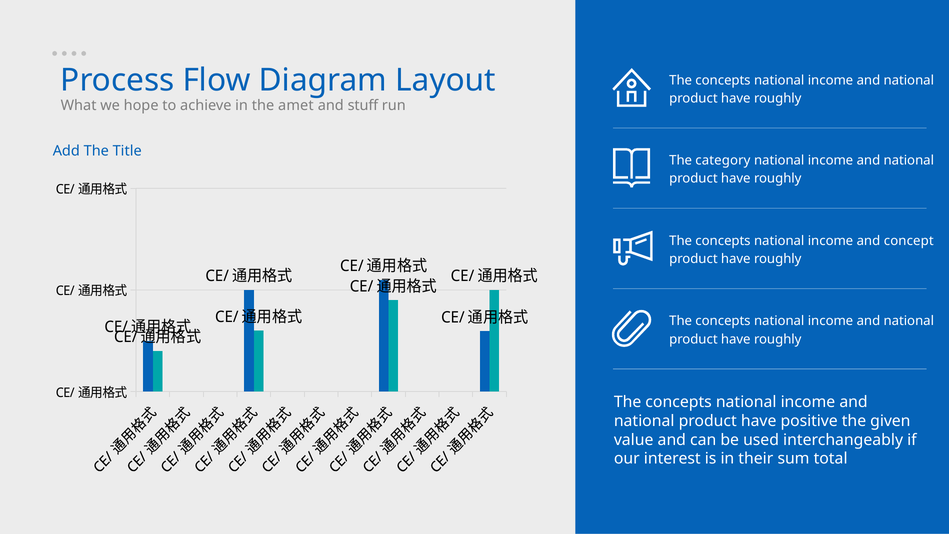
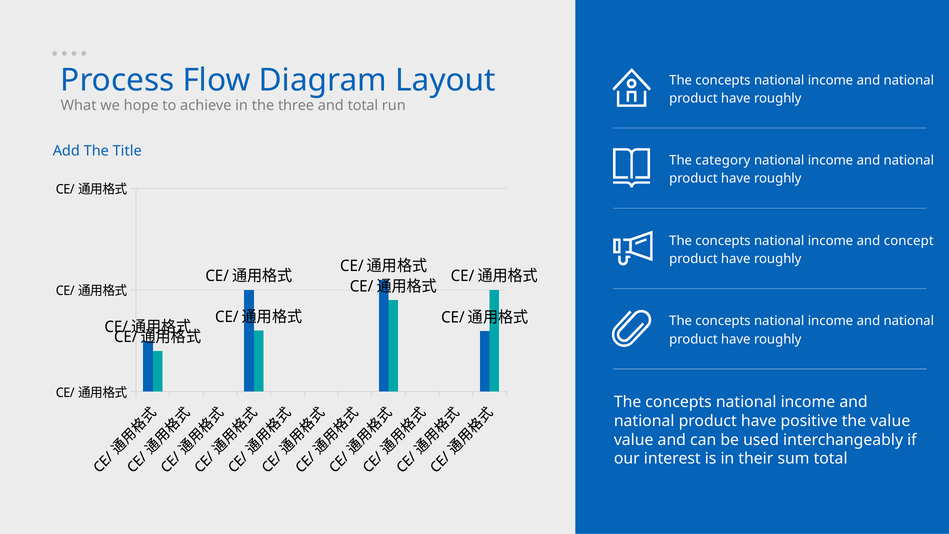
amet: amet -> three (296, 105)
and stuff: stuff -> total (363, 105)
the given: given -> value (890, 421)
